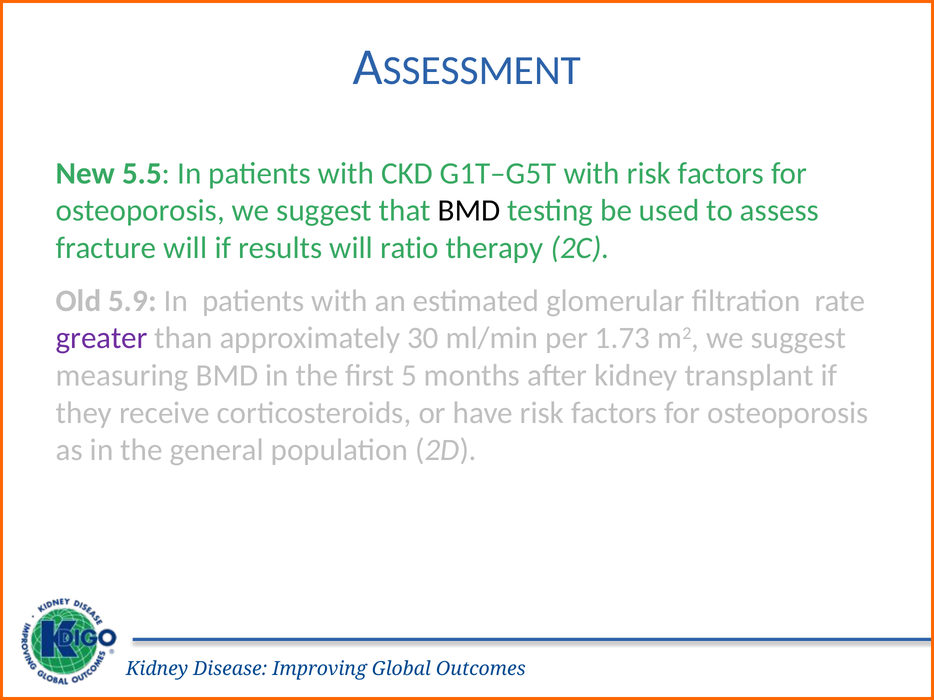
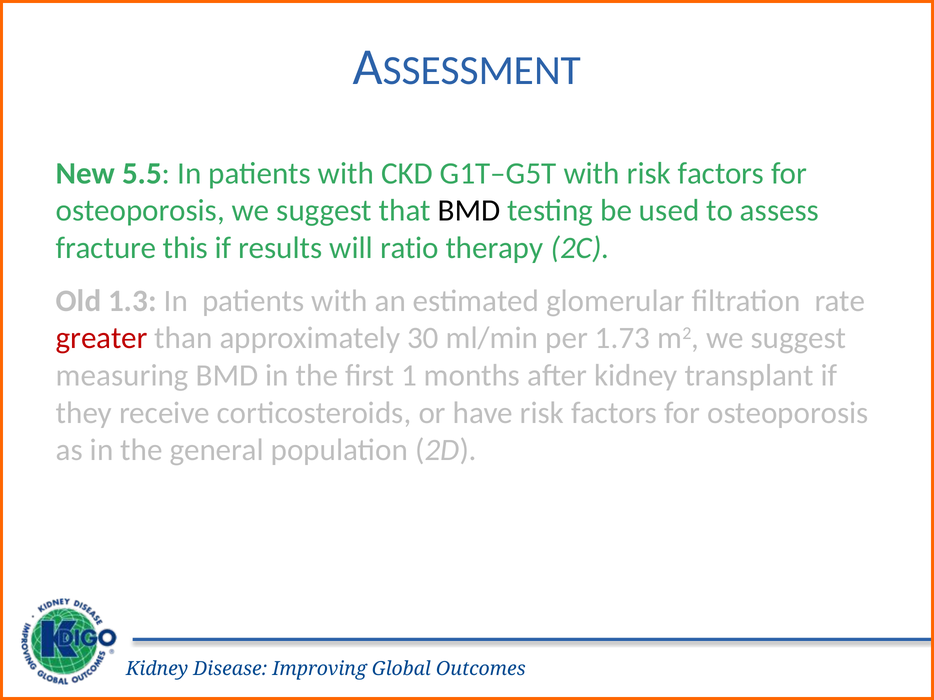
fracture will: will -> this (186, 248)
5.9: 5.9 -> 1.3 (132, 301)
greater colour: purple -> red (102, 338)
5: 5 -> 1 (409, 376)
